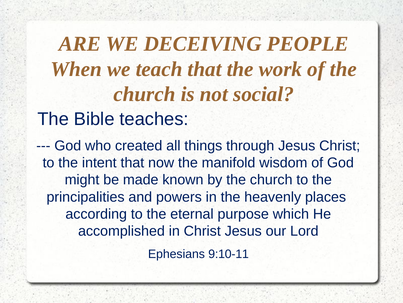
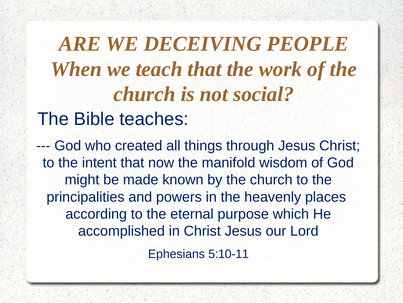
9:10-11: 9:10-11 -> 5:10-11 (229, 253)
